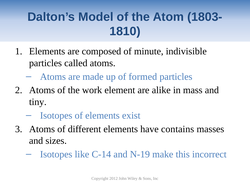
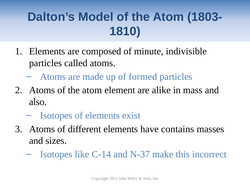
Atoms of the work: work -> atom (92, 90)
tiny: tiny -> also (38, 102)
N-19: N-19 -> N-37 (140, 155)
